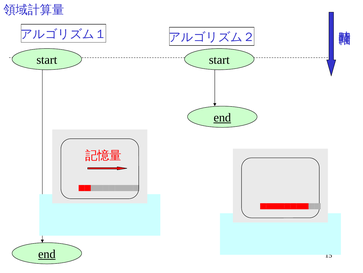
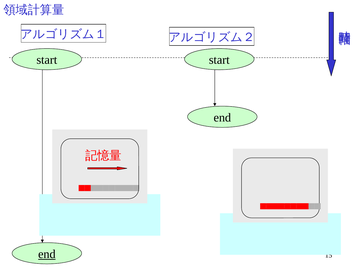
end underline: present -> none (222, 117)
